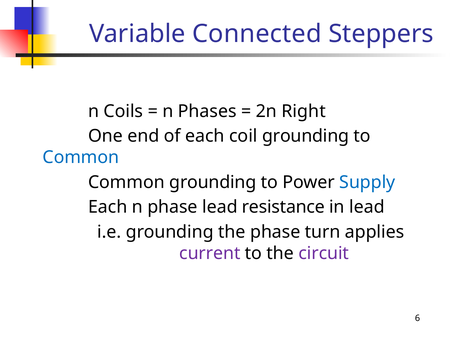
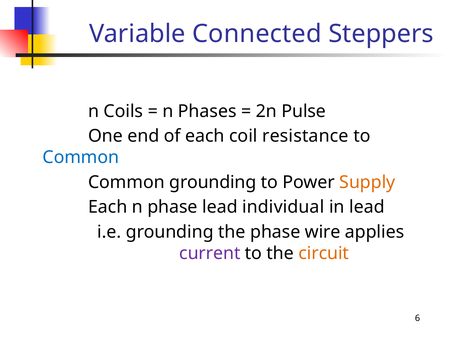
Right: Right -> Pulse (304, 111)
coil grounding: grounding -> resistance (305, 136)
Supply colour: blue -> orange (367, 182)
resistance: resistance -> individual (283, 207)
turn: turn -> wire (323, 232)
circuit colour: purple -> orange (324, 253)
